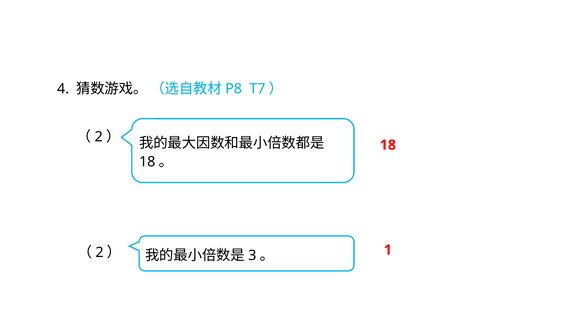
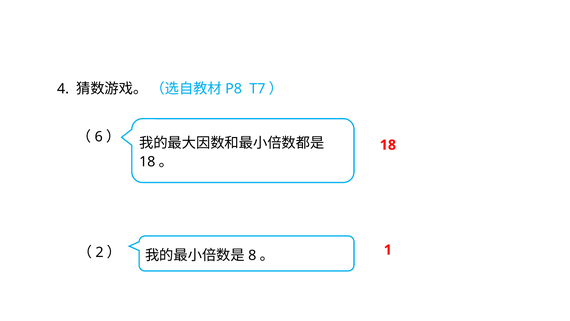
2: 2 -> 6 (99, 137)
3: 3 -> 8 (252, 255)
